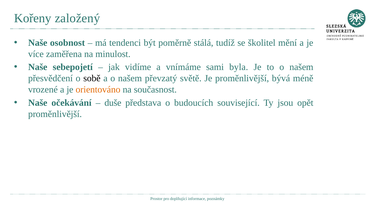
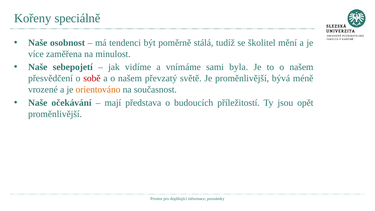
založený: založený -> speciálně (78, 18)
sobě colour: black -> red (92, 78)
duše: duše -> mají (113, 103)
související: související -> příležitostí (238, 103)
